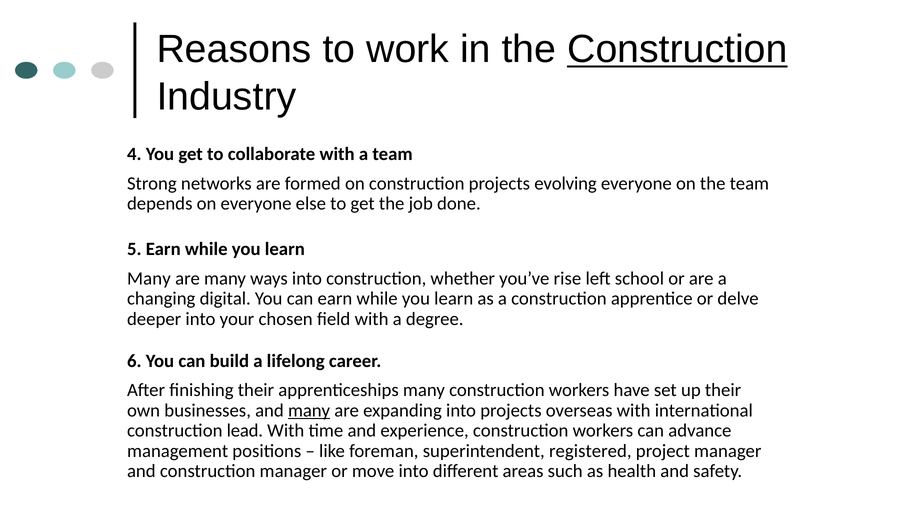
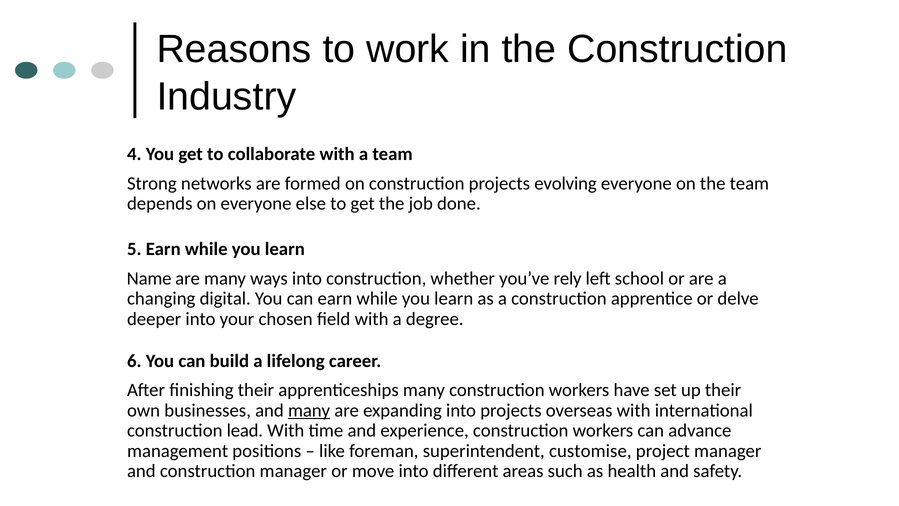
Construction underline: present -> none (677, 49)
Many: Many -> Name (149, 278)
rise: rise -> rely (568, 278)
registered: registered -> customise (590, 451)
